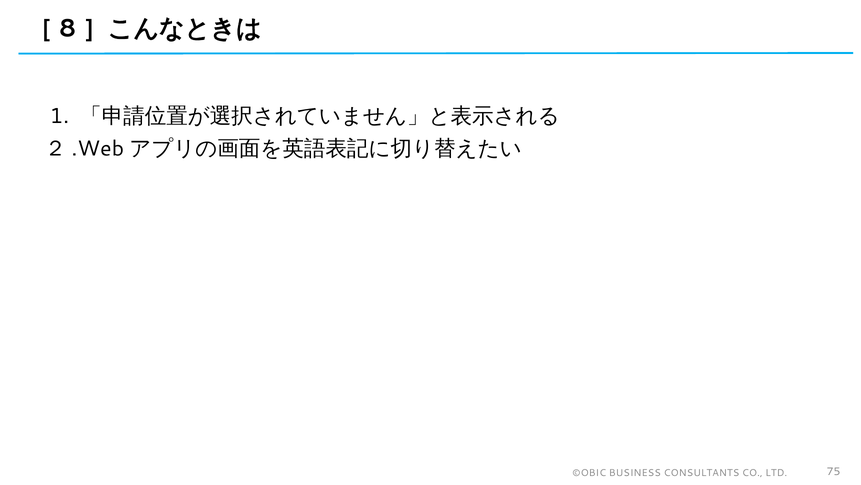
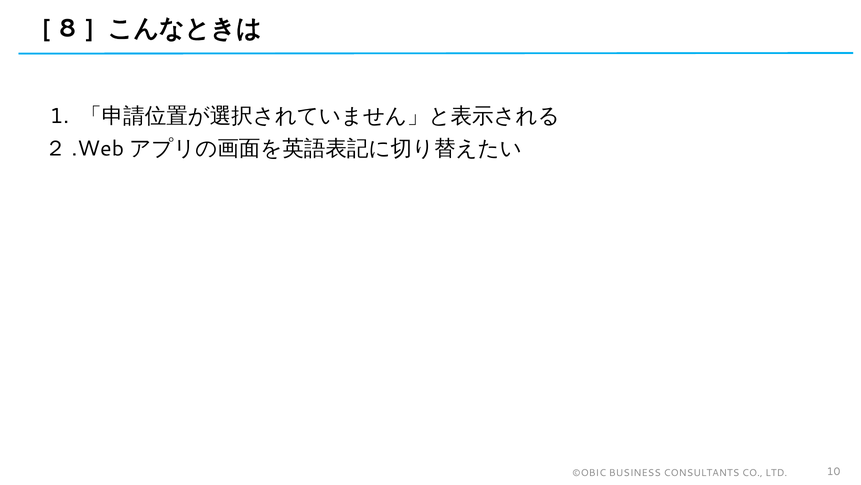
75: 75 -> 10 (834, 471)
